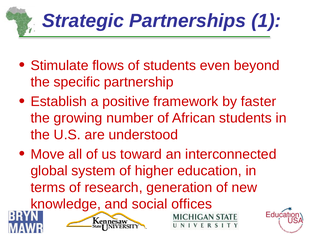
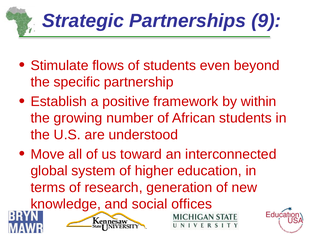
1: 1 -> 9 (266, 21)
faster: faster -> within (259, 102)
